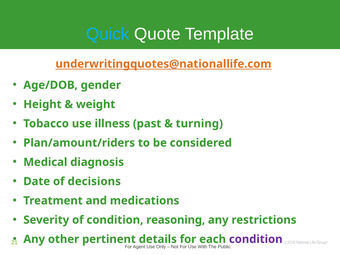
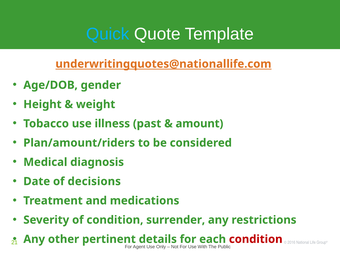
turning: turning -> amount (199, 124)
reasoning: reasoning -> surrender (176, 220)
condition colour: purple -> red (256, 239)
